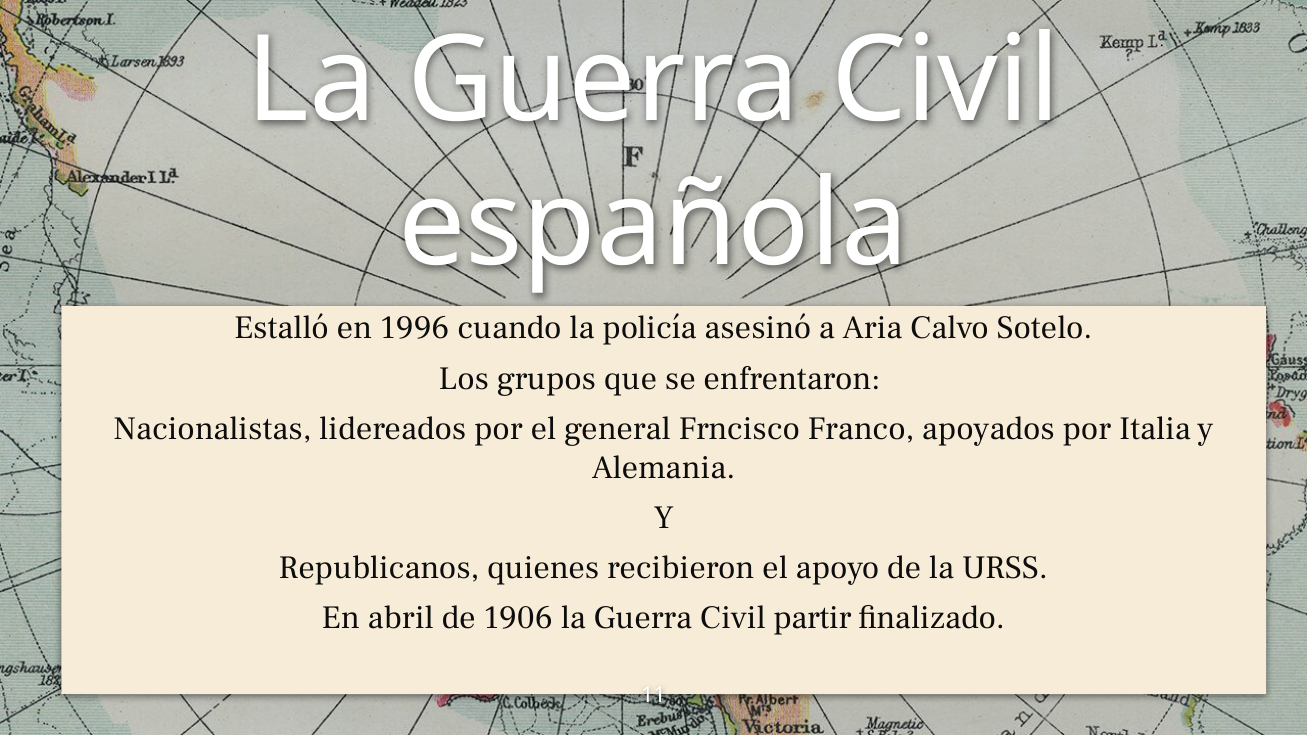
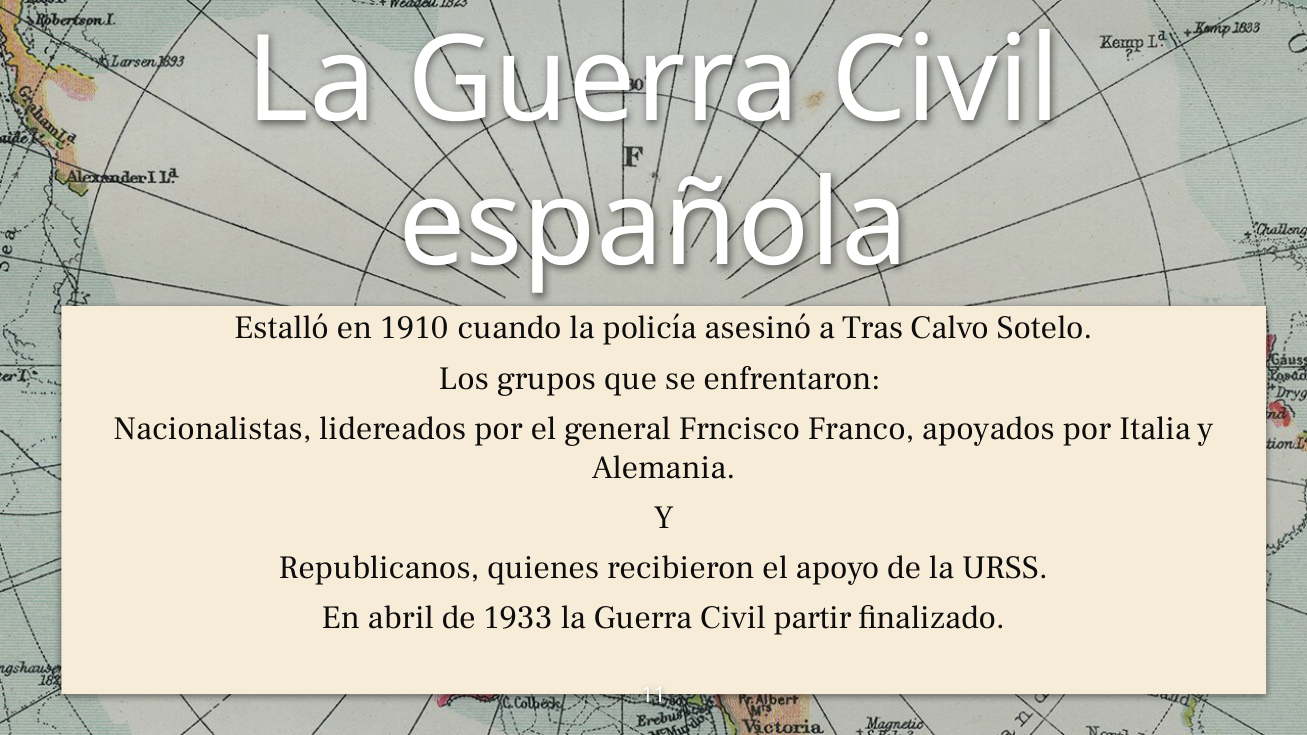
1996: 1996 -> 1910 (415, 328)
Aria: Aria -> Tras (873, 328)
1906: 1906 -> 1933 (518, 618)
